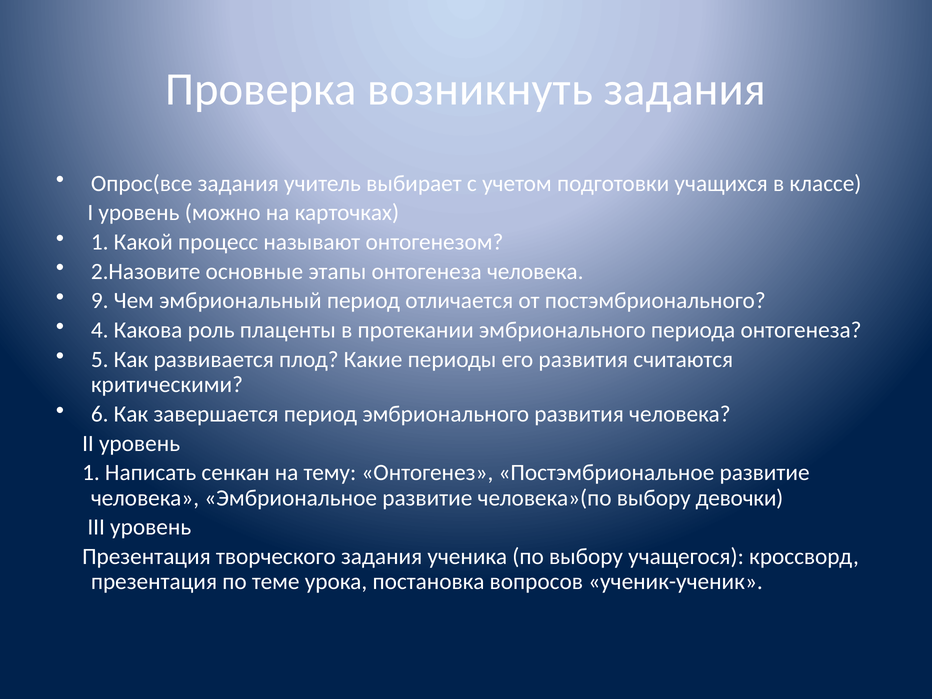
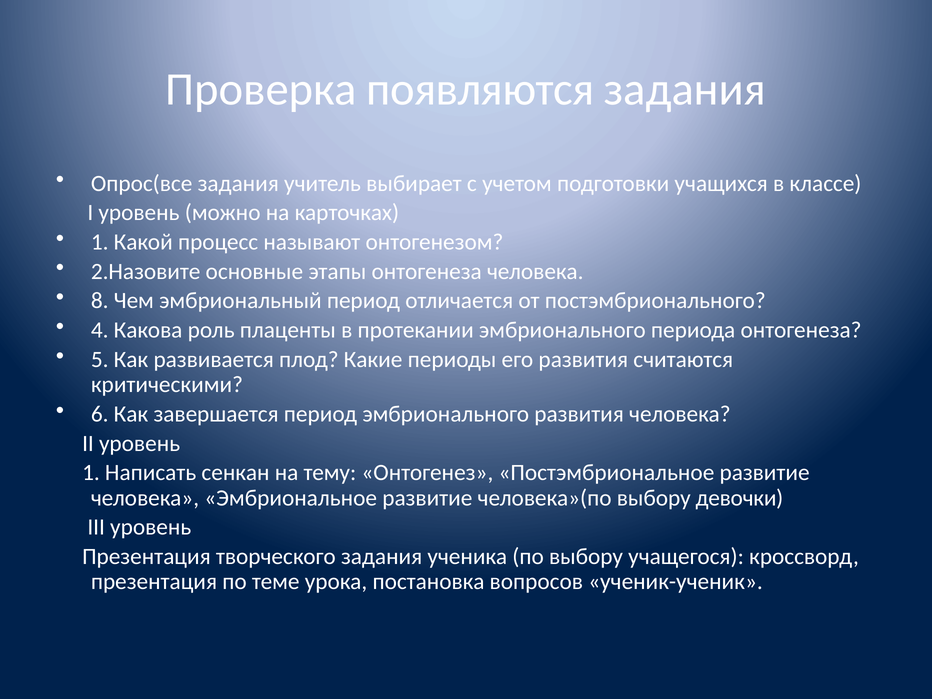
возникнуть: возникнуть -> появляются (480, 89)
9: 9 -> 8 (100, 301)
